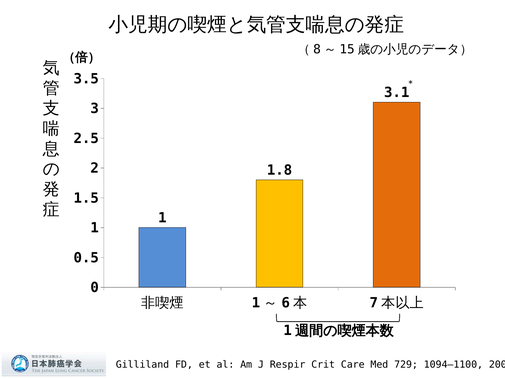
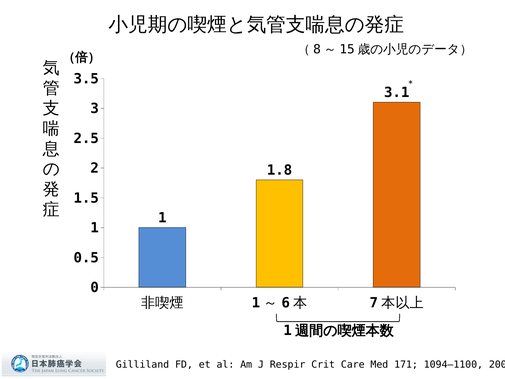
729: 729 -> 171 (406, 364)
